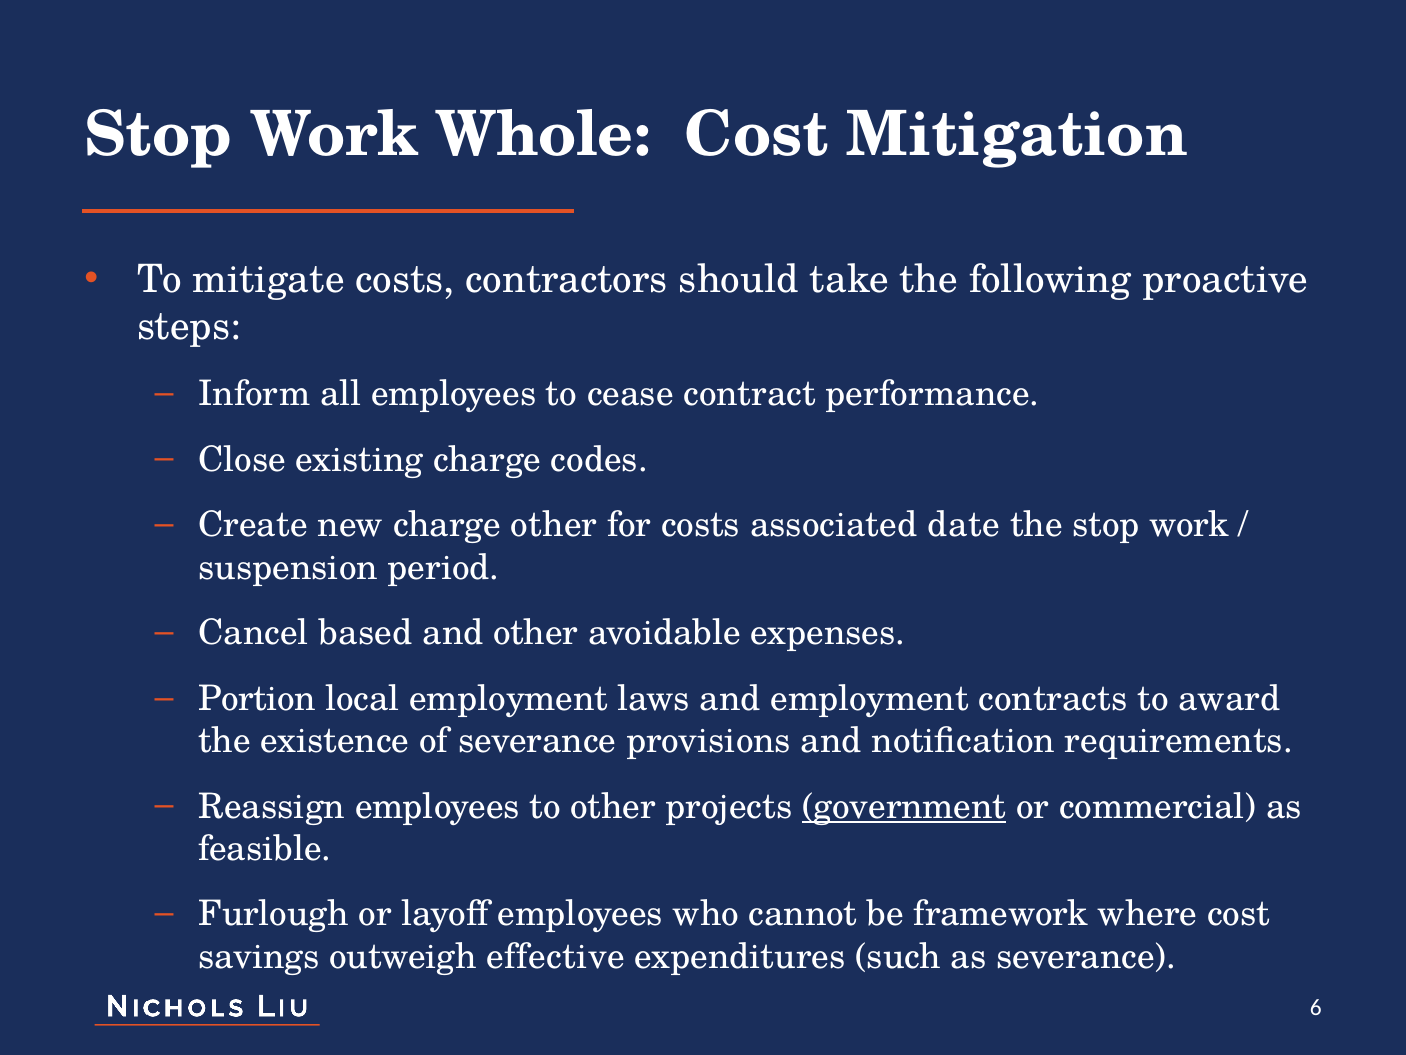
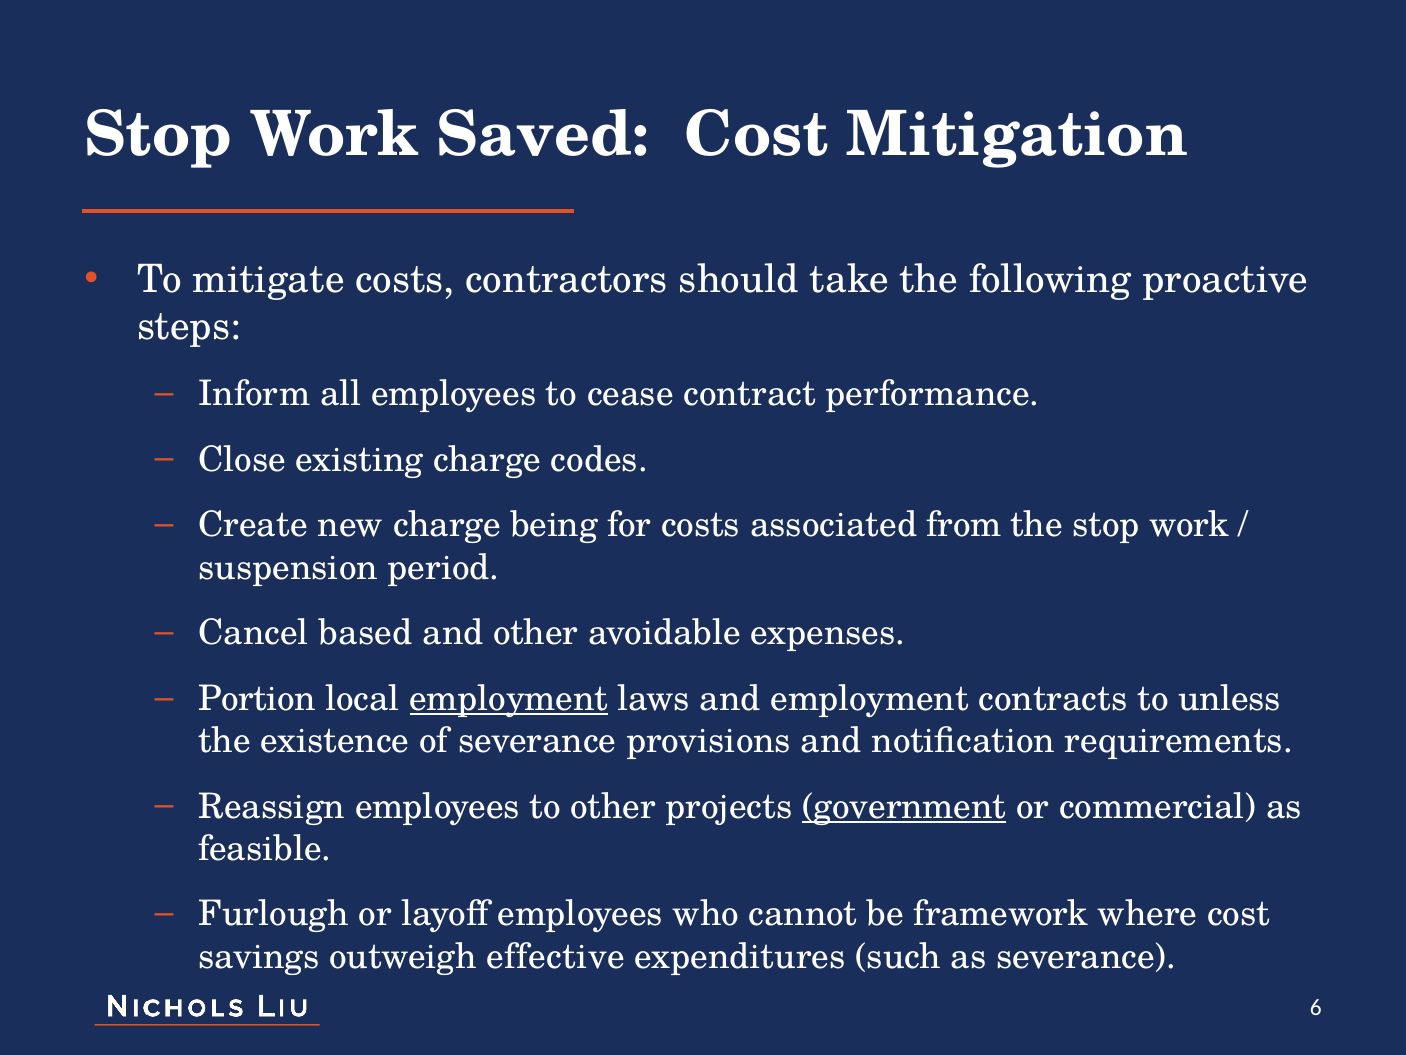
Whole: Whole -> Saved (543, 134)
charge other: other -> being (554, 525)
date: date -> from (964, 525)
employment underline: none -> present (509, 698)
award: award -> unless (1230, 698)
